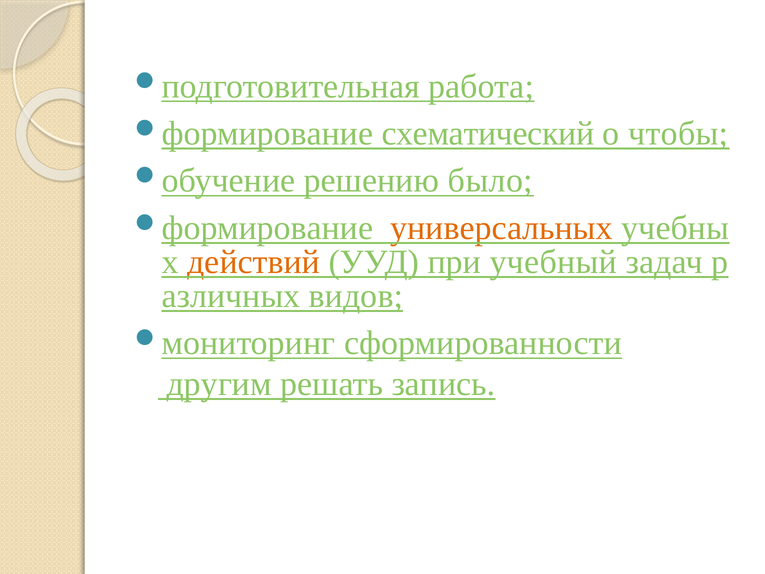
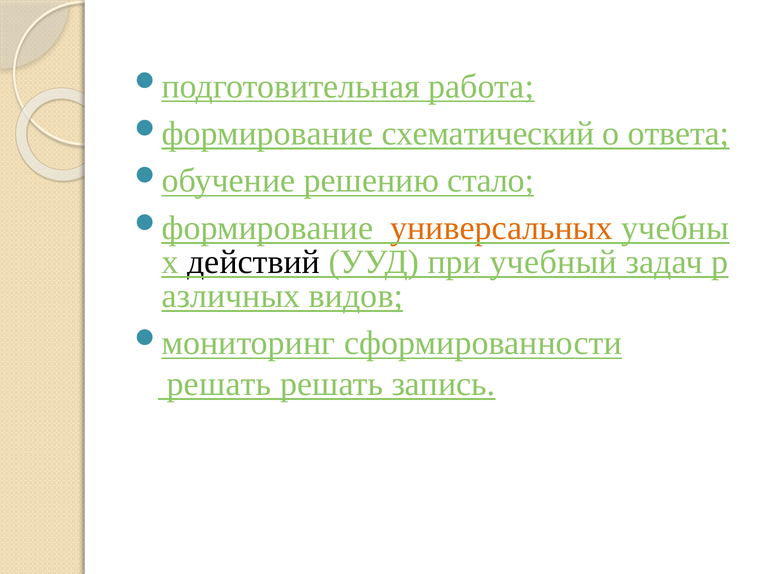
чтобы: чтобы -> ответа (678, 133)
было: было -> стало (491, 181)
действий colour: orange -> black (254, 262)
другим: другим -> решать (219, 384)
